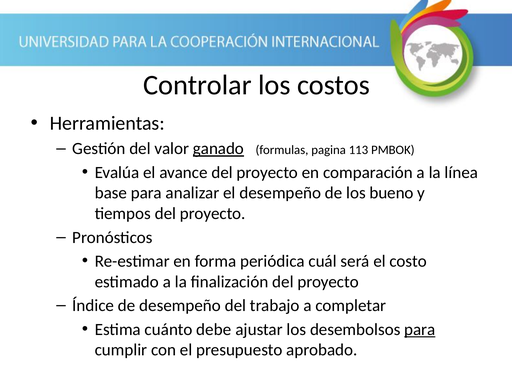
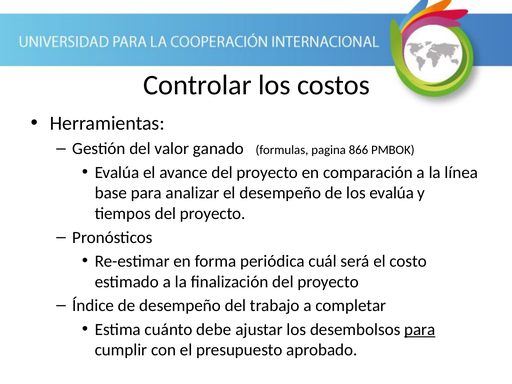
ganado underline: present -> none (218, 149)
113: 113 -> 866 (358, 150)
los bueno: bueno -> evalúa (392, 193)
